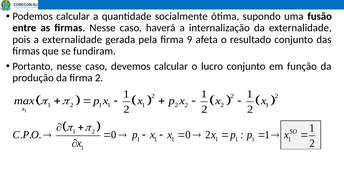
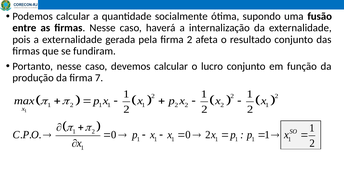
firma 9: 9 -> 2 (190, 40)
firma 2: 2 -> 7 (99, 78)
